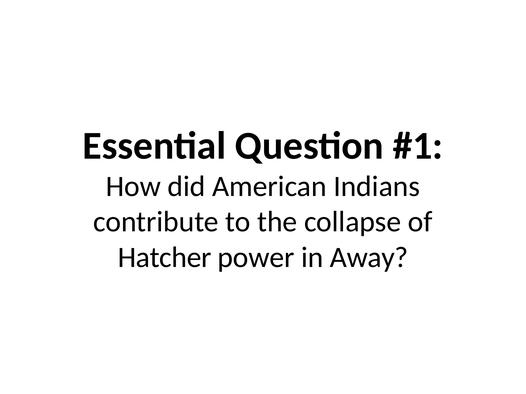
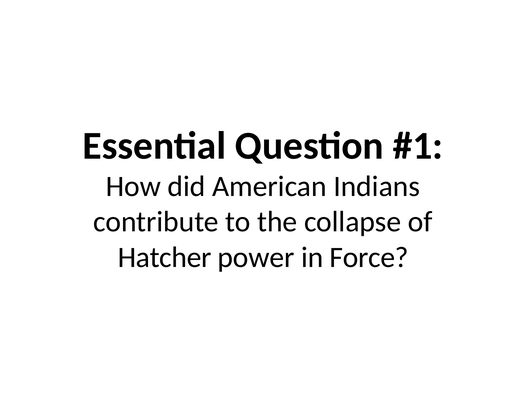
Away: Away -> Force (369, 258)
